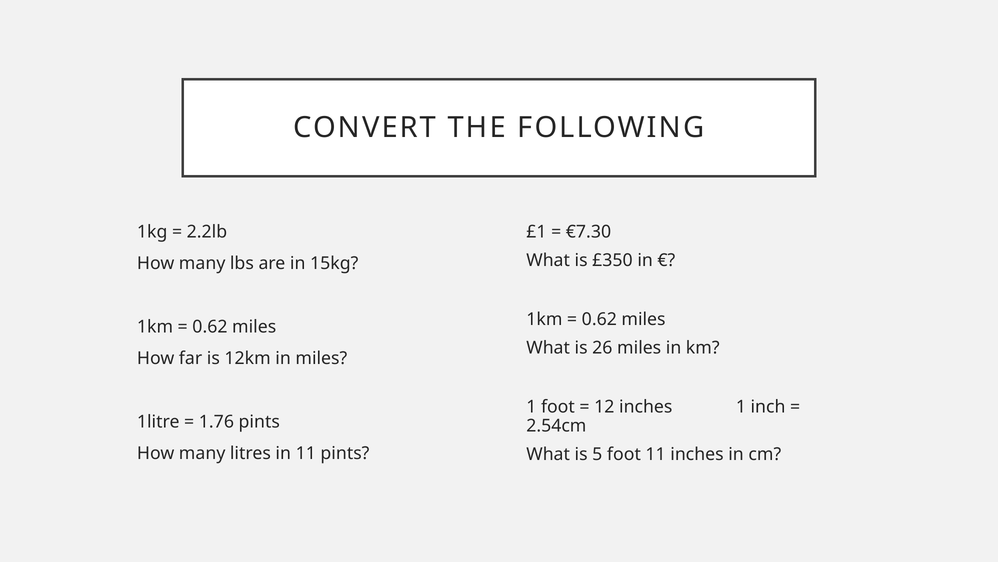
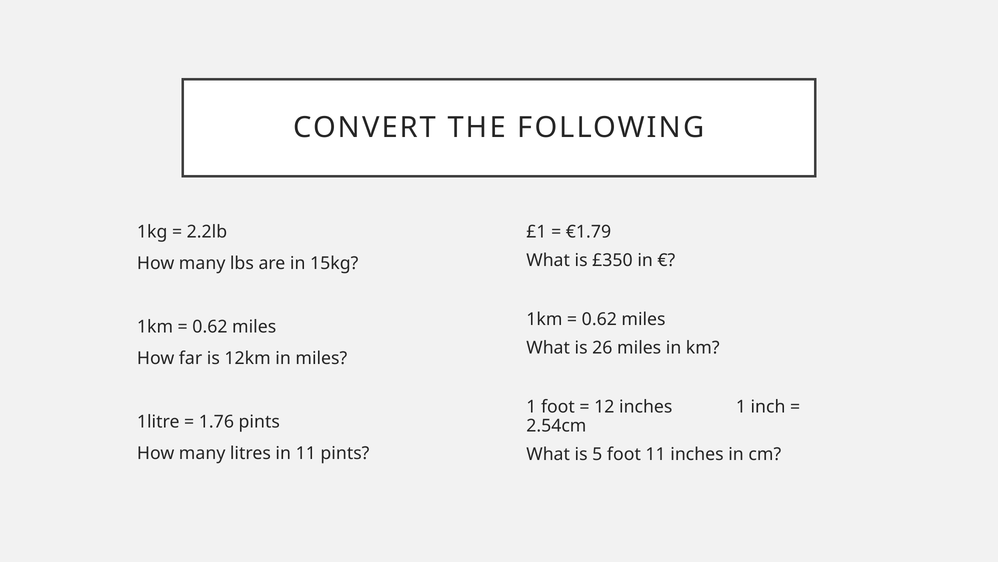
€7.30: €7.30 -> €1.79 (588, 232)
